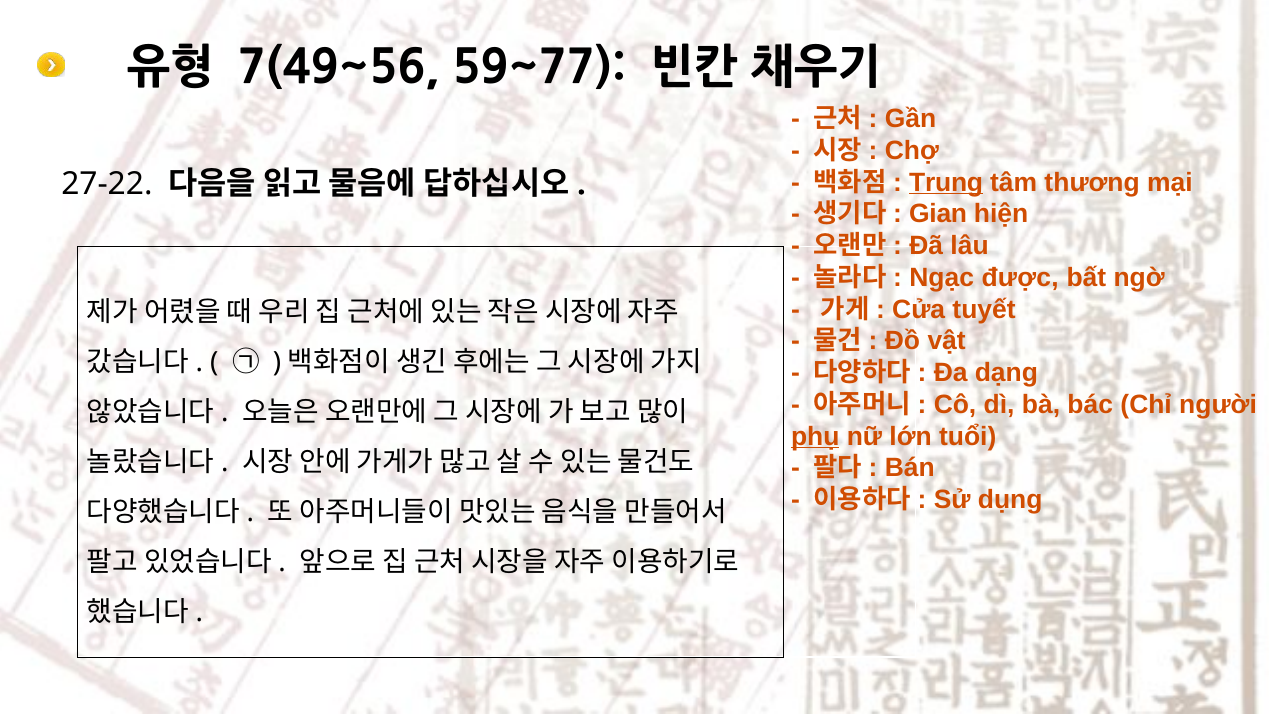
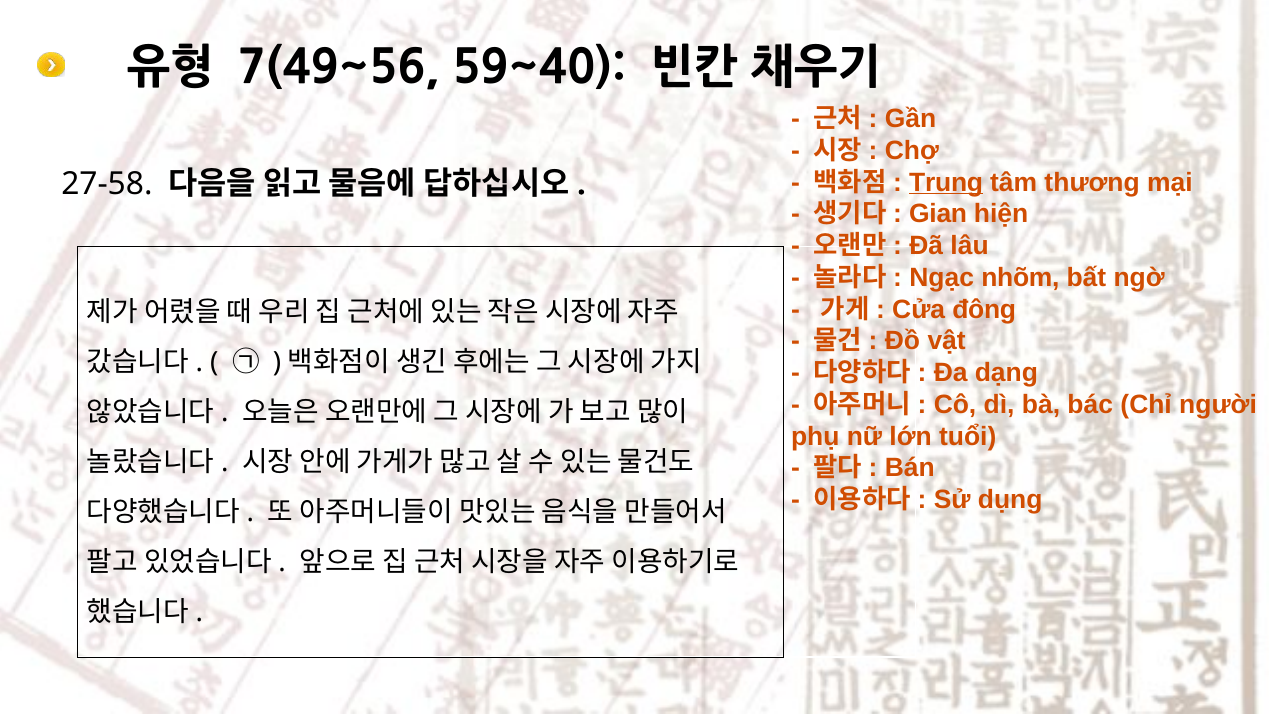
59~77: 59~77 -> 59~40 (539, 68)
27-22: 27-22 -> 27-58 (107, 184)
được: được -> nhõm (1020, 277)
tuyết: tuyết -> đông (984, 309)
phụ underline: present -> none (815, 436)
